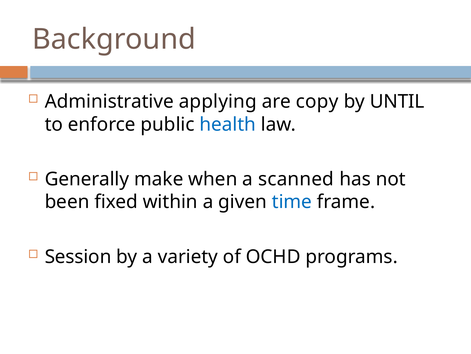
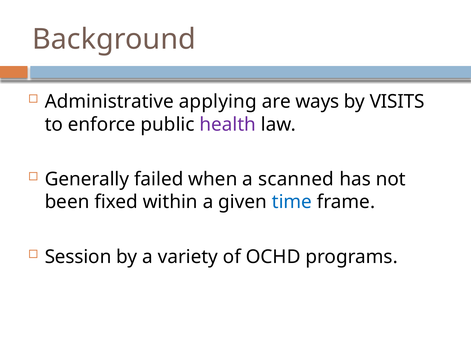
copy: copy -> ways (317, 101)
UNTIL: UNTIL -> VISITS (397, 101)
health colour: blue -> purple (228, 124)
make: make -> failed (159, 179)
